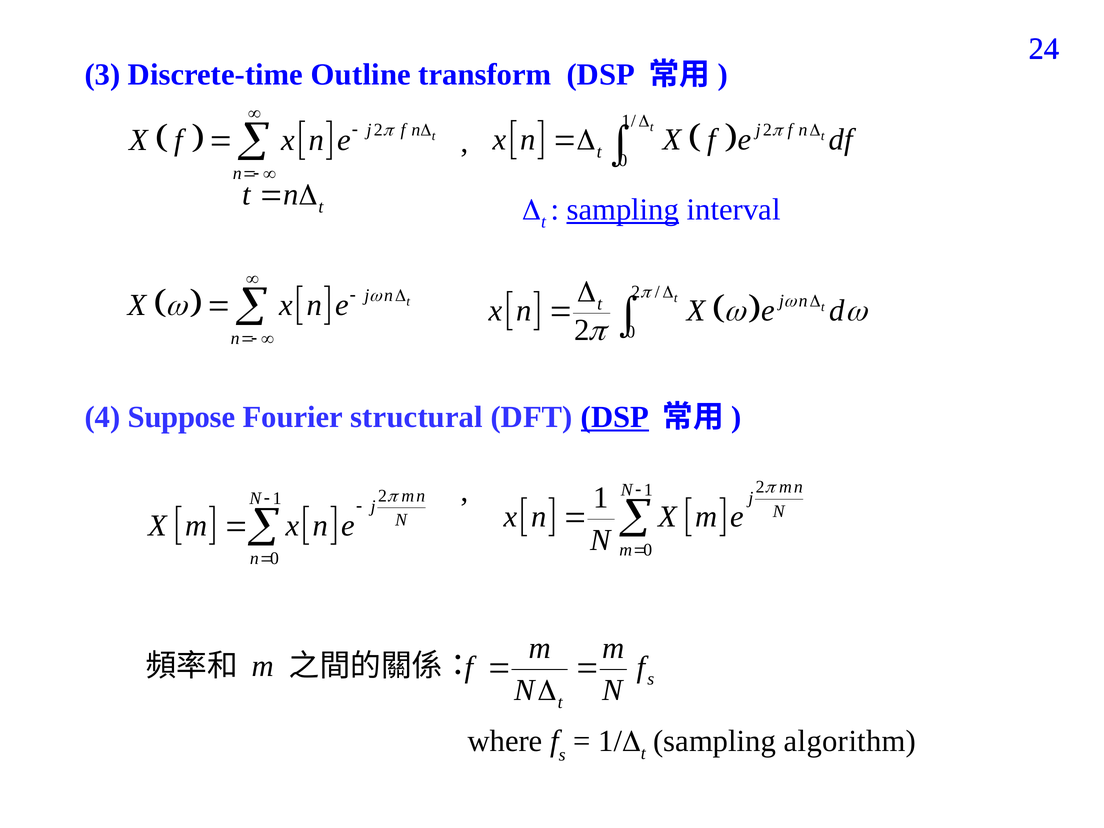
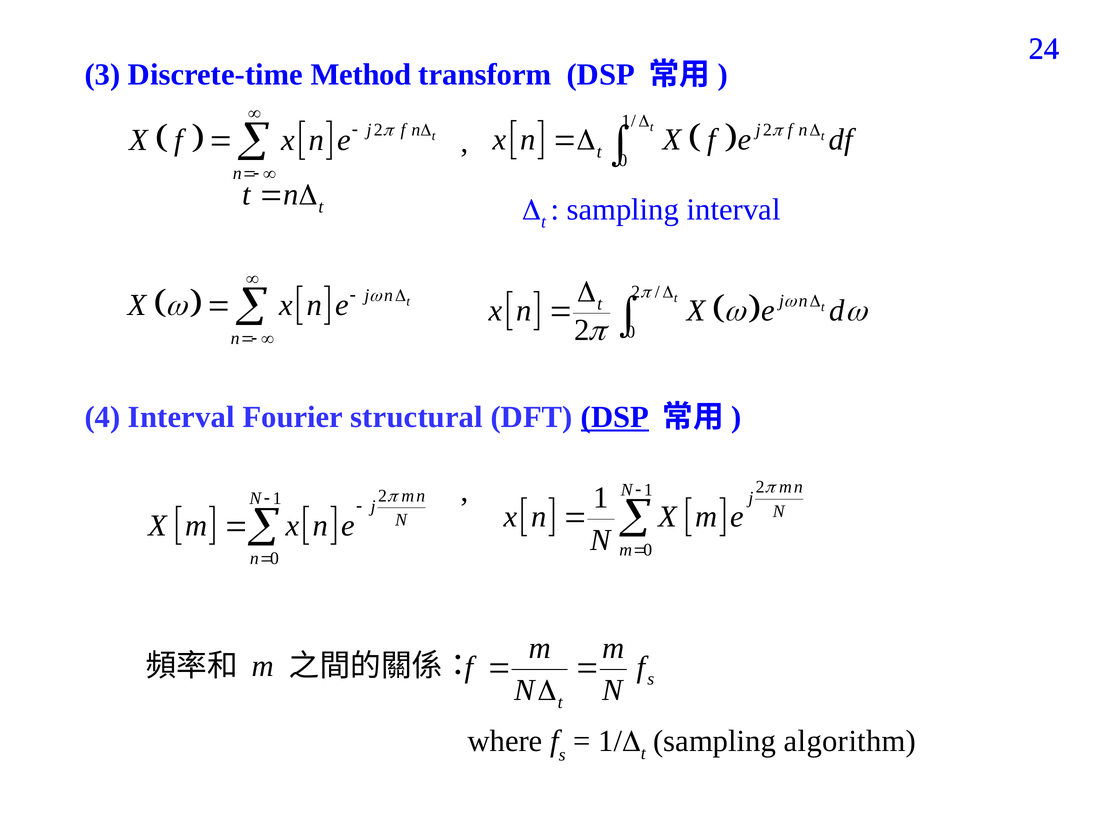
Outline: Outline -> Method (361, 75)
sampling underline: present -> none (623, 210)
4 Suppose: Suppose -> Interval (181, 417)
